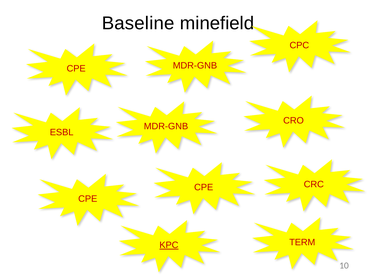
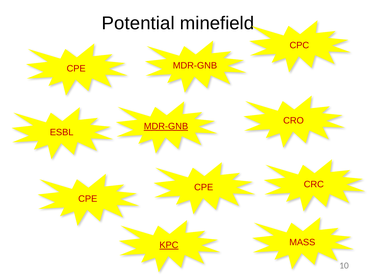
Baseline: Baseline -> Potential (138, 23)
MDR-GNB underline: none -> present (166, 127)
TERM: TERM -> MASS (302, 242)
